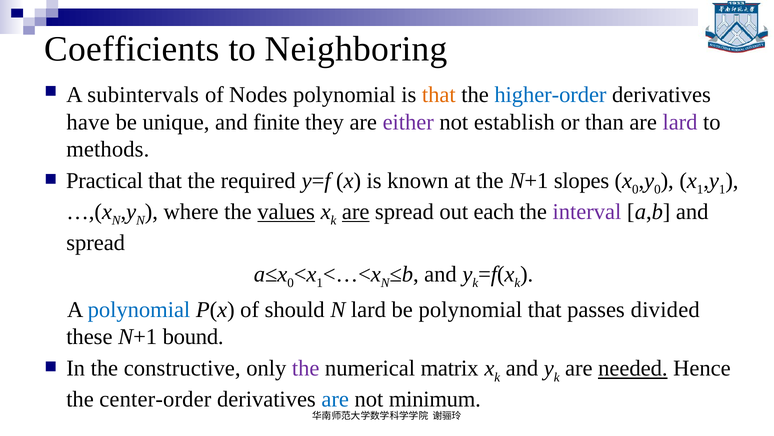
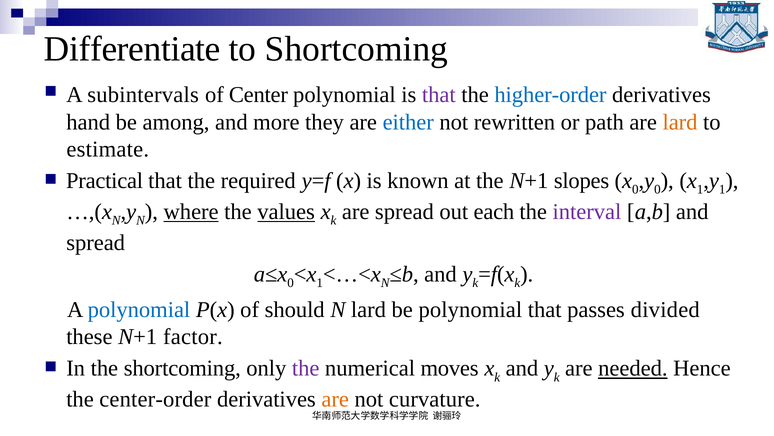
Coefficients: Coefficients -> Differentiate (132, 49)
to Neighboring: Neighboring -> Shortcoming (356, 49)
Nodes: Nodes -> Center (258, 95)
that colour: orange -> purple (439, 95)
have: have -> hand (88, 122)
unique: unique -> among (176, 122)
finite: finite -> more (276, 122)
either colour: purple -> blue (408, 122)
establish: establish -> rewritten (514, 122)
than: than -> path (604, 122)
lard colour: purple -> orange (680, 122)
methods: methods -> estimate (108, 149)
where underline: none -> present (191, 211)
are underline: present -> none (356, 211)
bound: bound -> factor (193, 336)
the constructive: constructive -> shortcoming (182, 368)
matrix: matrix -> moves (450, 368)
are colour: blue -> orange (335, 399)
minimum: minimum -> curvature (435, 399)
